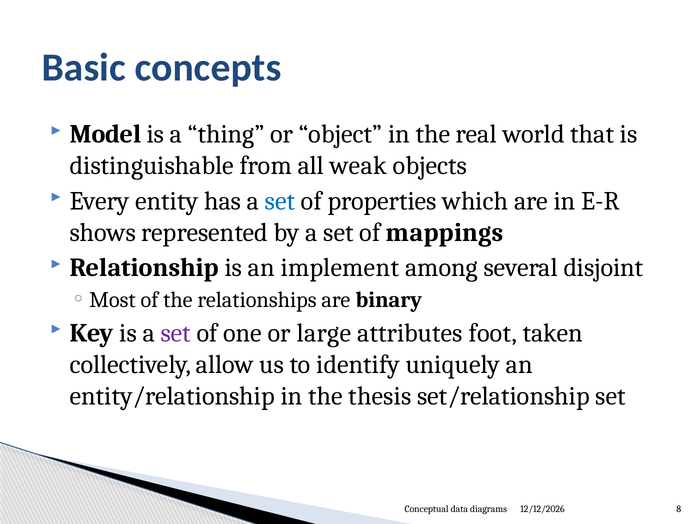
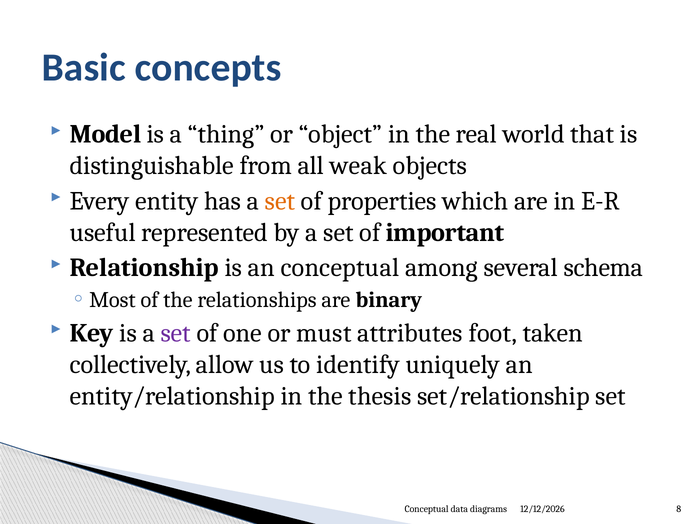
set colour: blue -> orange (280, 201)
shows: shows -> useful (103, 232)
mappings: mappings -> important (445, 232)
an implement: implement -> conceptual (340, 268)
disjoint: disjoint -> schema (603, 268)
large: large -> must (324, 333)
